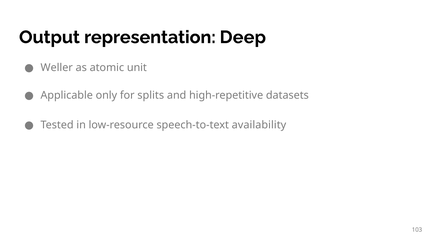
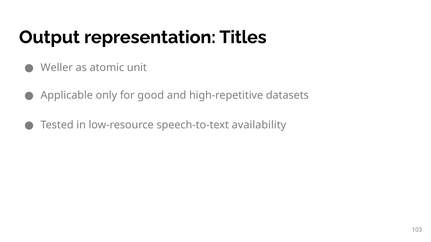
Deep: Deep -> Titles (243, 37)
splits: splits -> good (151, 96)
